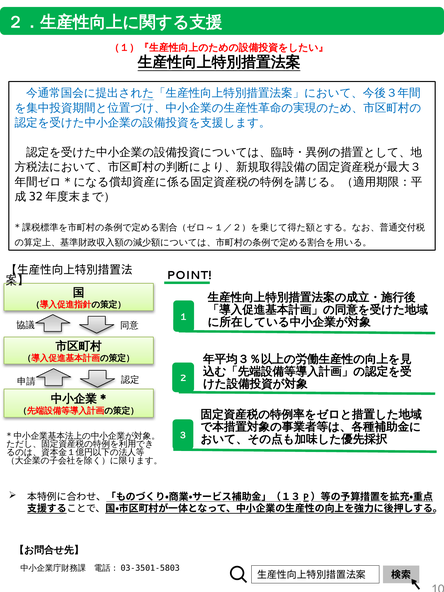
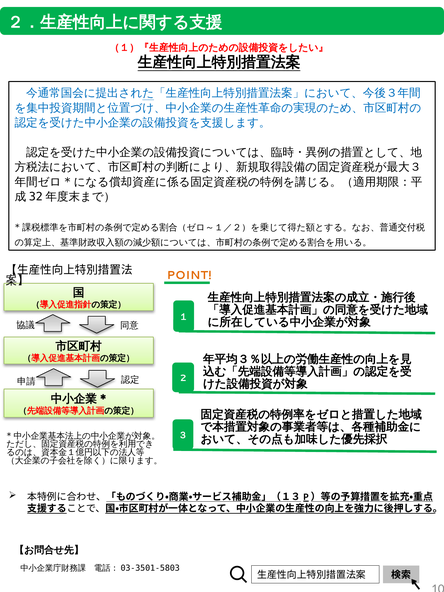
POINT colour: black -> orange (189, 275)
